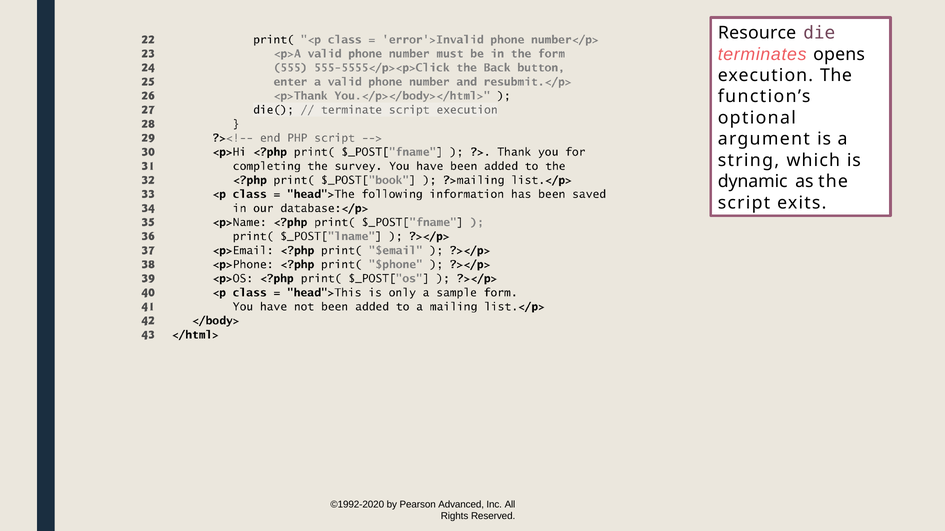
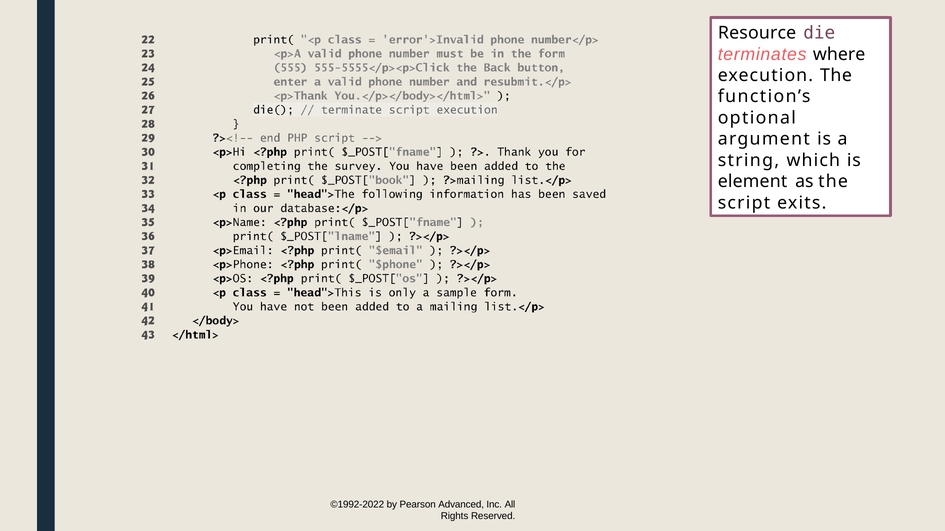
opens: opens -> where (839, 54)
dynamic: dynamic -> element (753, 182)
©1992-2020: ©1992-2020 -> ©1992-2022 (357, 505)
